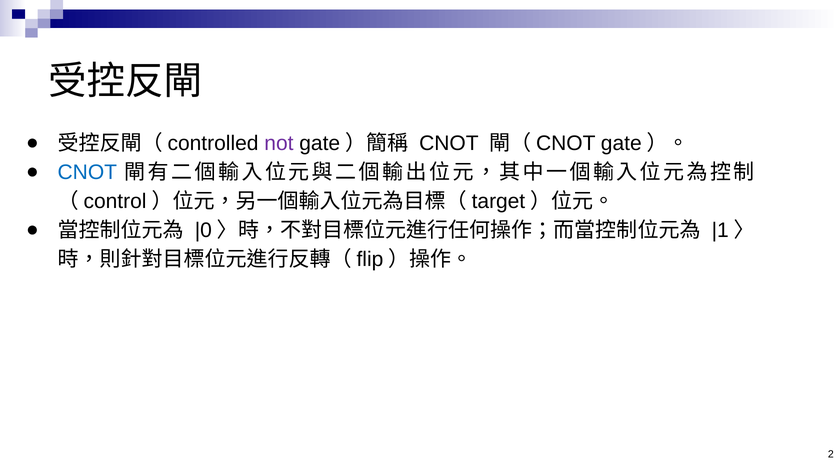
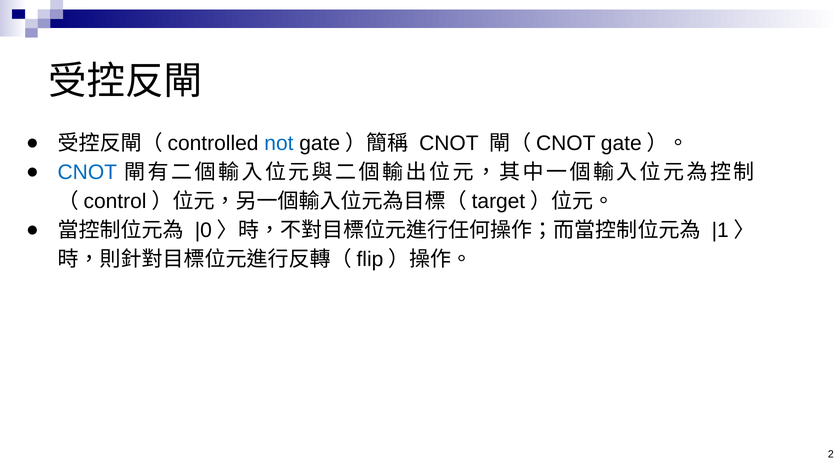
not colour: purple -> blue (279, 143)
